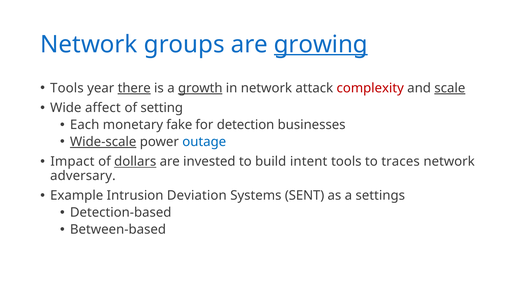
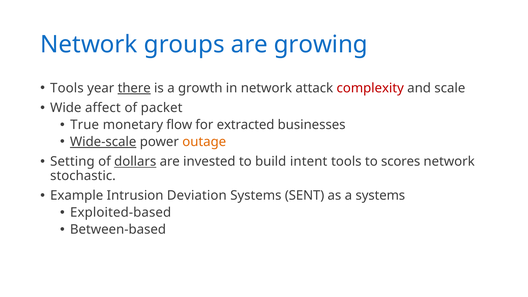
growing underline: present -> none (321, 44)
growth underline: present -> none (200, 88)
scale underline: present -> none (450, 88)
setting: setting -> packet (162, 108)
Each: Each -> True (85, 125)
fake: fake -> flow (179, 125)
detection: detection -> extracted (246, 125)
outage colour: blue -> orange (204, 142)
Impact: Impact -> Setting (72, 162)
traces: traces -> scores (401, 162)
adversary: adversary -> stochastic (83, 176)
a settings: settings -> systems (380, 196)
Detection-based: Detection-based -> Exploited-based (121, 213)
